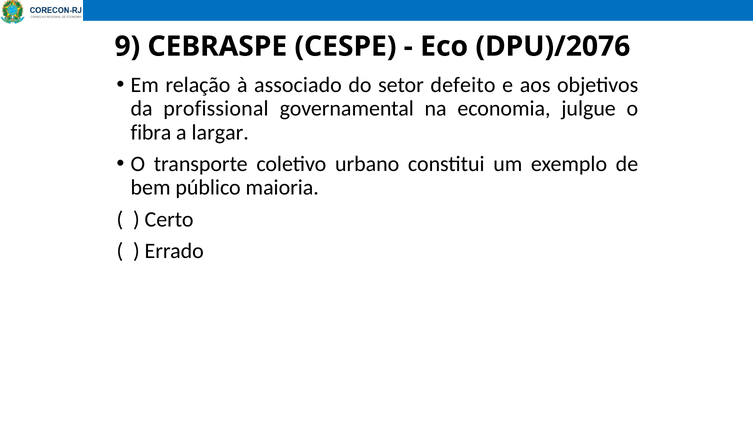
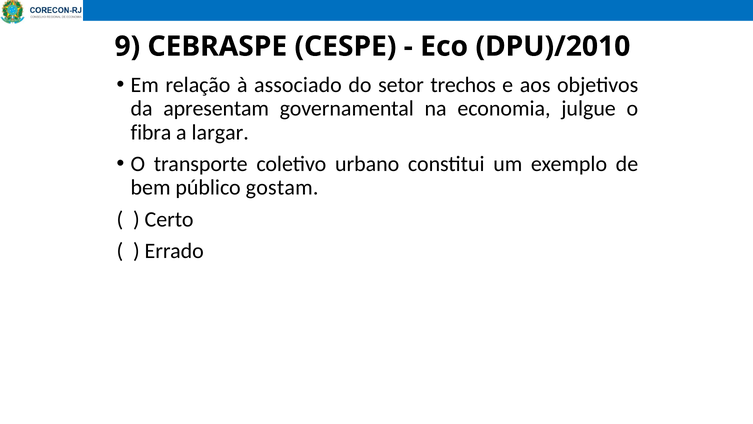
DPU)/2076: DPU)/2076 -> DPU)/2010 (553, 46)
defeito: defeito -> trechos (463, 85)
profissional: profissional -> apresentam (216, 108)
maioria: maioria -> gostam (282, 187)
